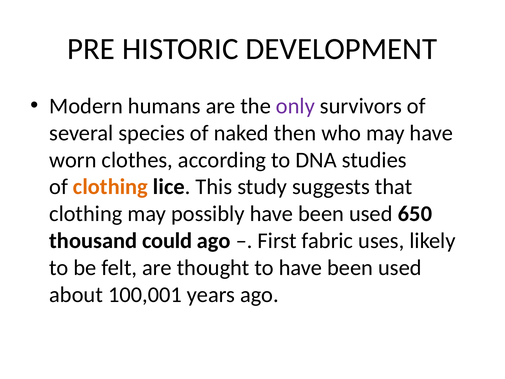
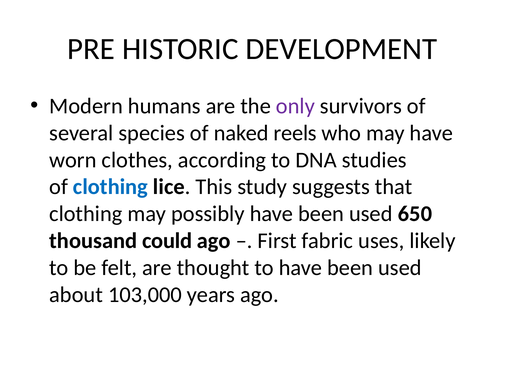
then: then -> reels (295, 133)
clothing colour: orange -> blue (110, 187)
100,001: 100,001 -> 103,000 (145, 295)
